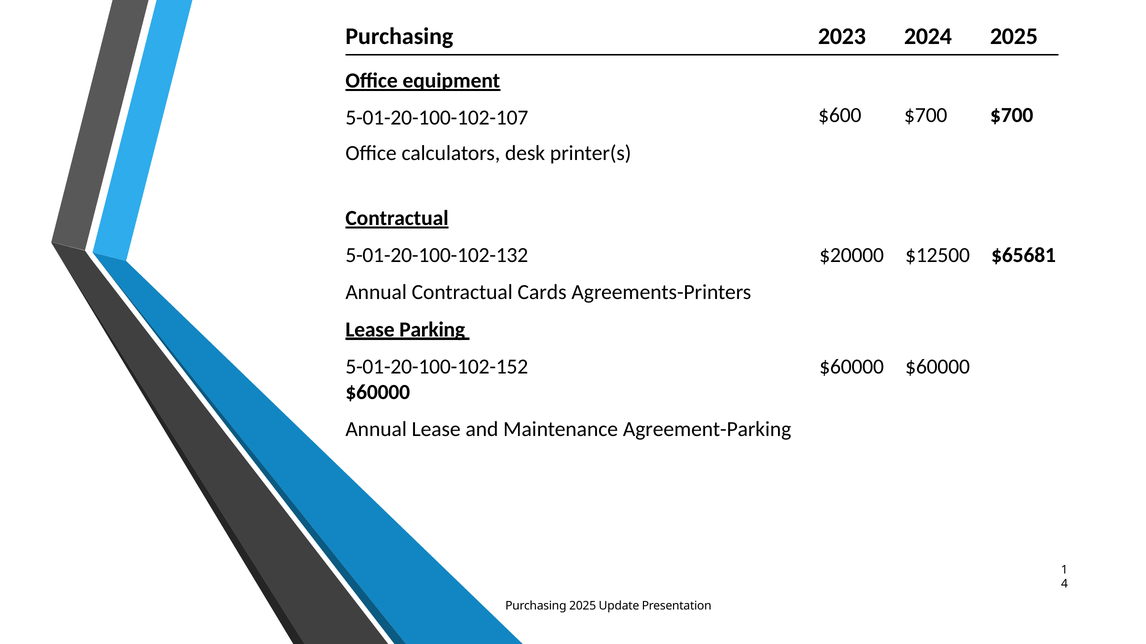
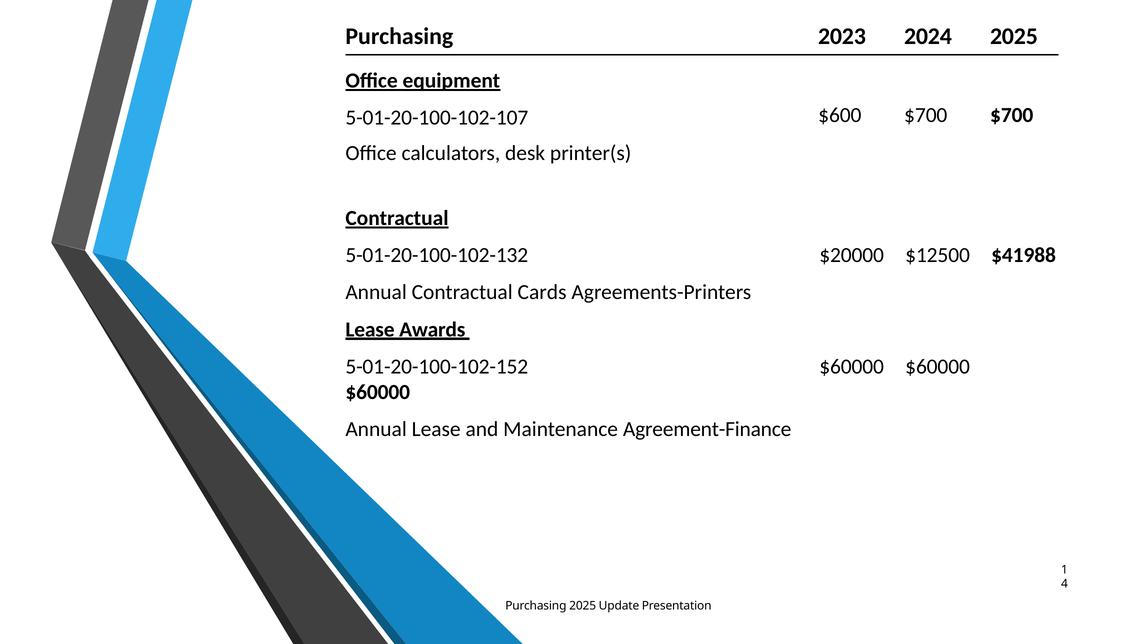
$65681: $65681 -> $41988 (1024, 256)
Parking: Parking -> Awards (432, 330)
Agreement-Parking: Agreement-Parking -> Agreement-Finance (707, 430)
